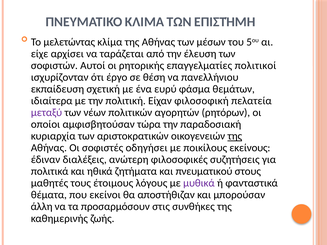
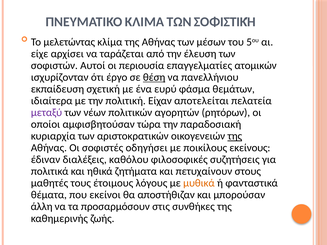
ΕΠΙΣΤΉΜΗ: ΕΠΙΣΤΉΜΗ -> ΣΟΦΙΣΤΙΚΉ (225, 22)
ρητορικής: ρητορικής -> περιουσία (142, 66)
πολιτικοί: πολιτικοί -> ατομικών (256, 66)
θέση underline: none -> present (154, 77)
φιλοσοφική: φιλοσοφική -> αποτελείται (201, 101)
ανώτερη: ανώτερη -> καθόλου (129, 160)
πνευματικού: πνευματικού -> πετυχαίνουν (204, 172)
μυθικά colour: purple -> orange (199, 183)
